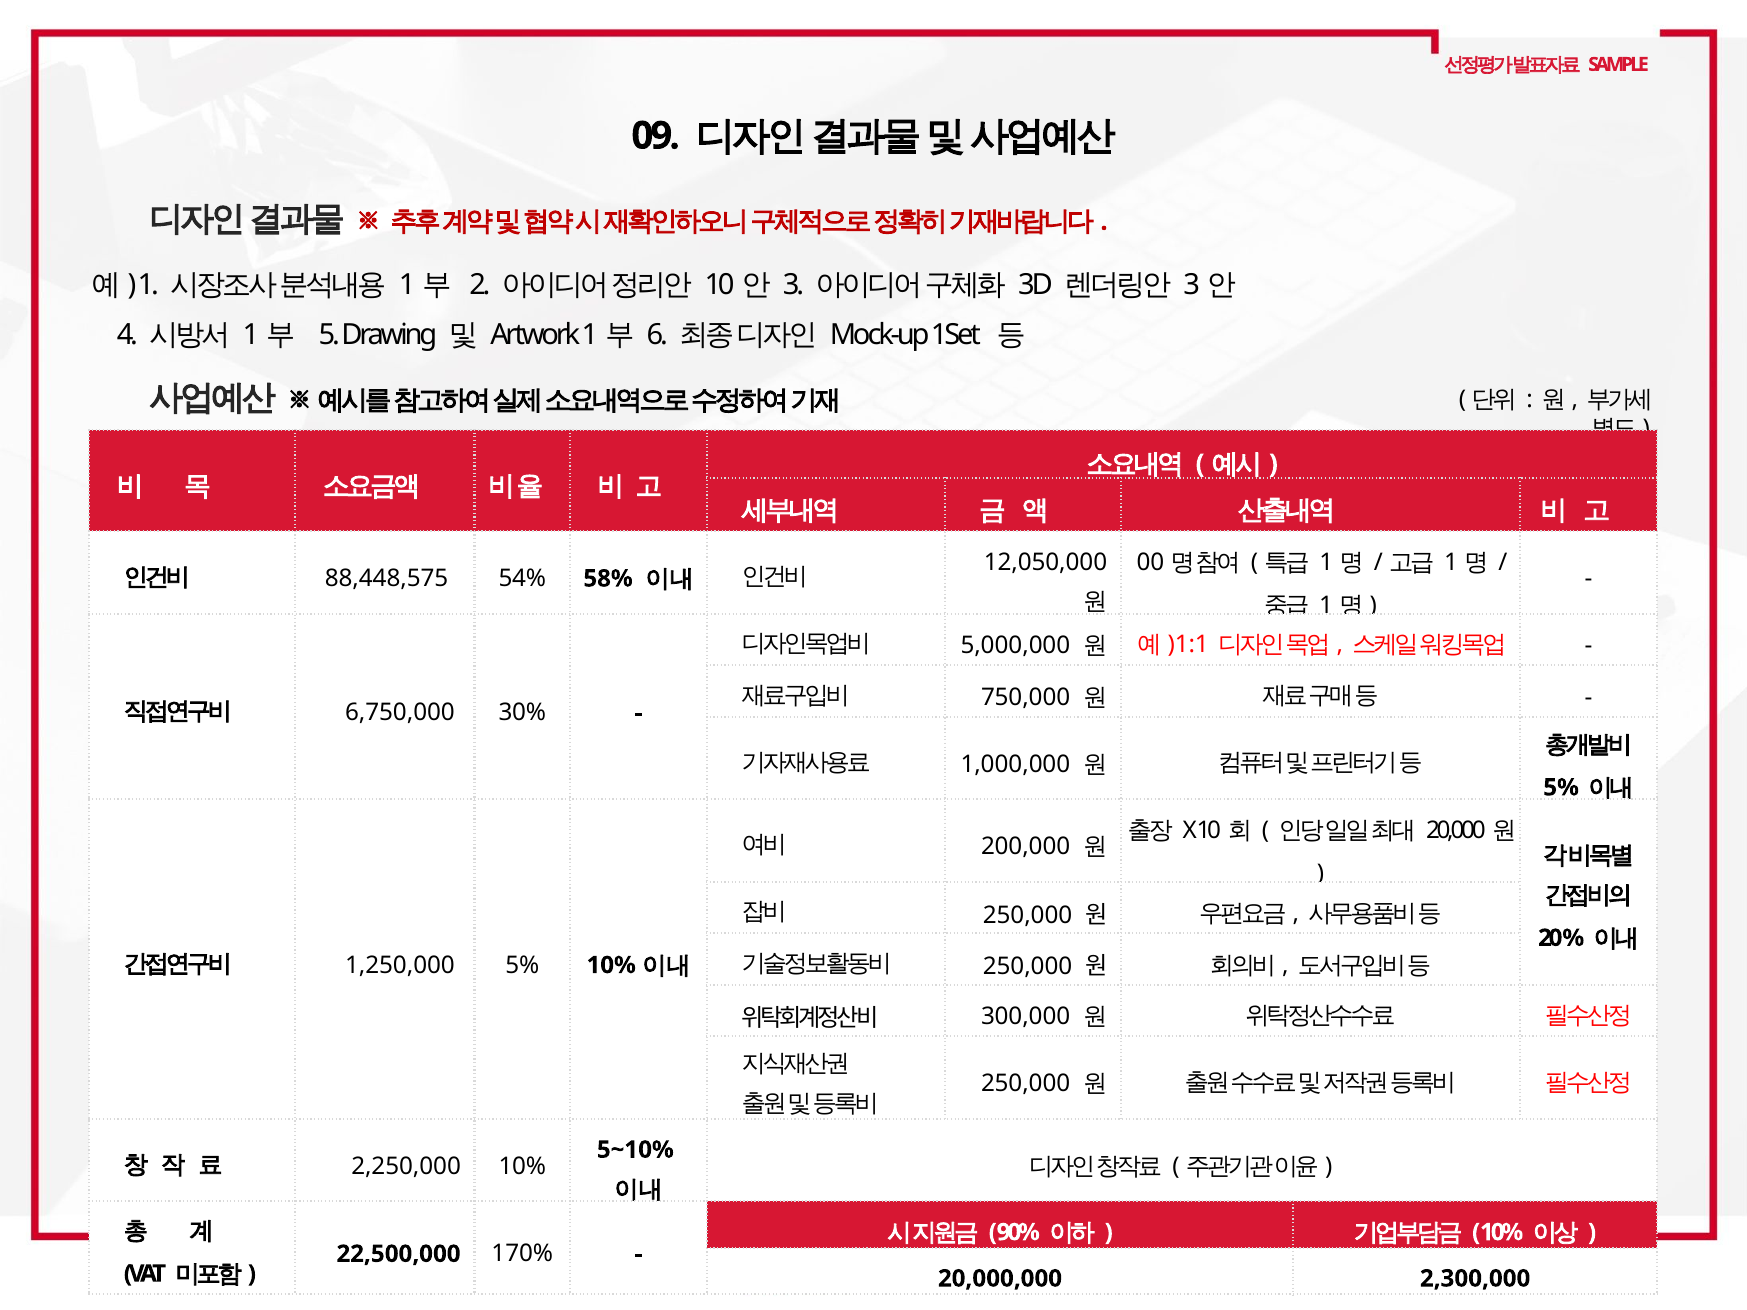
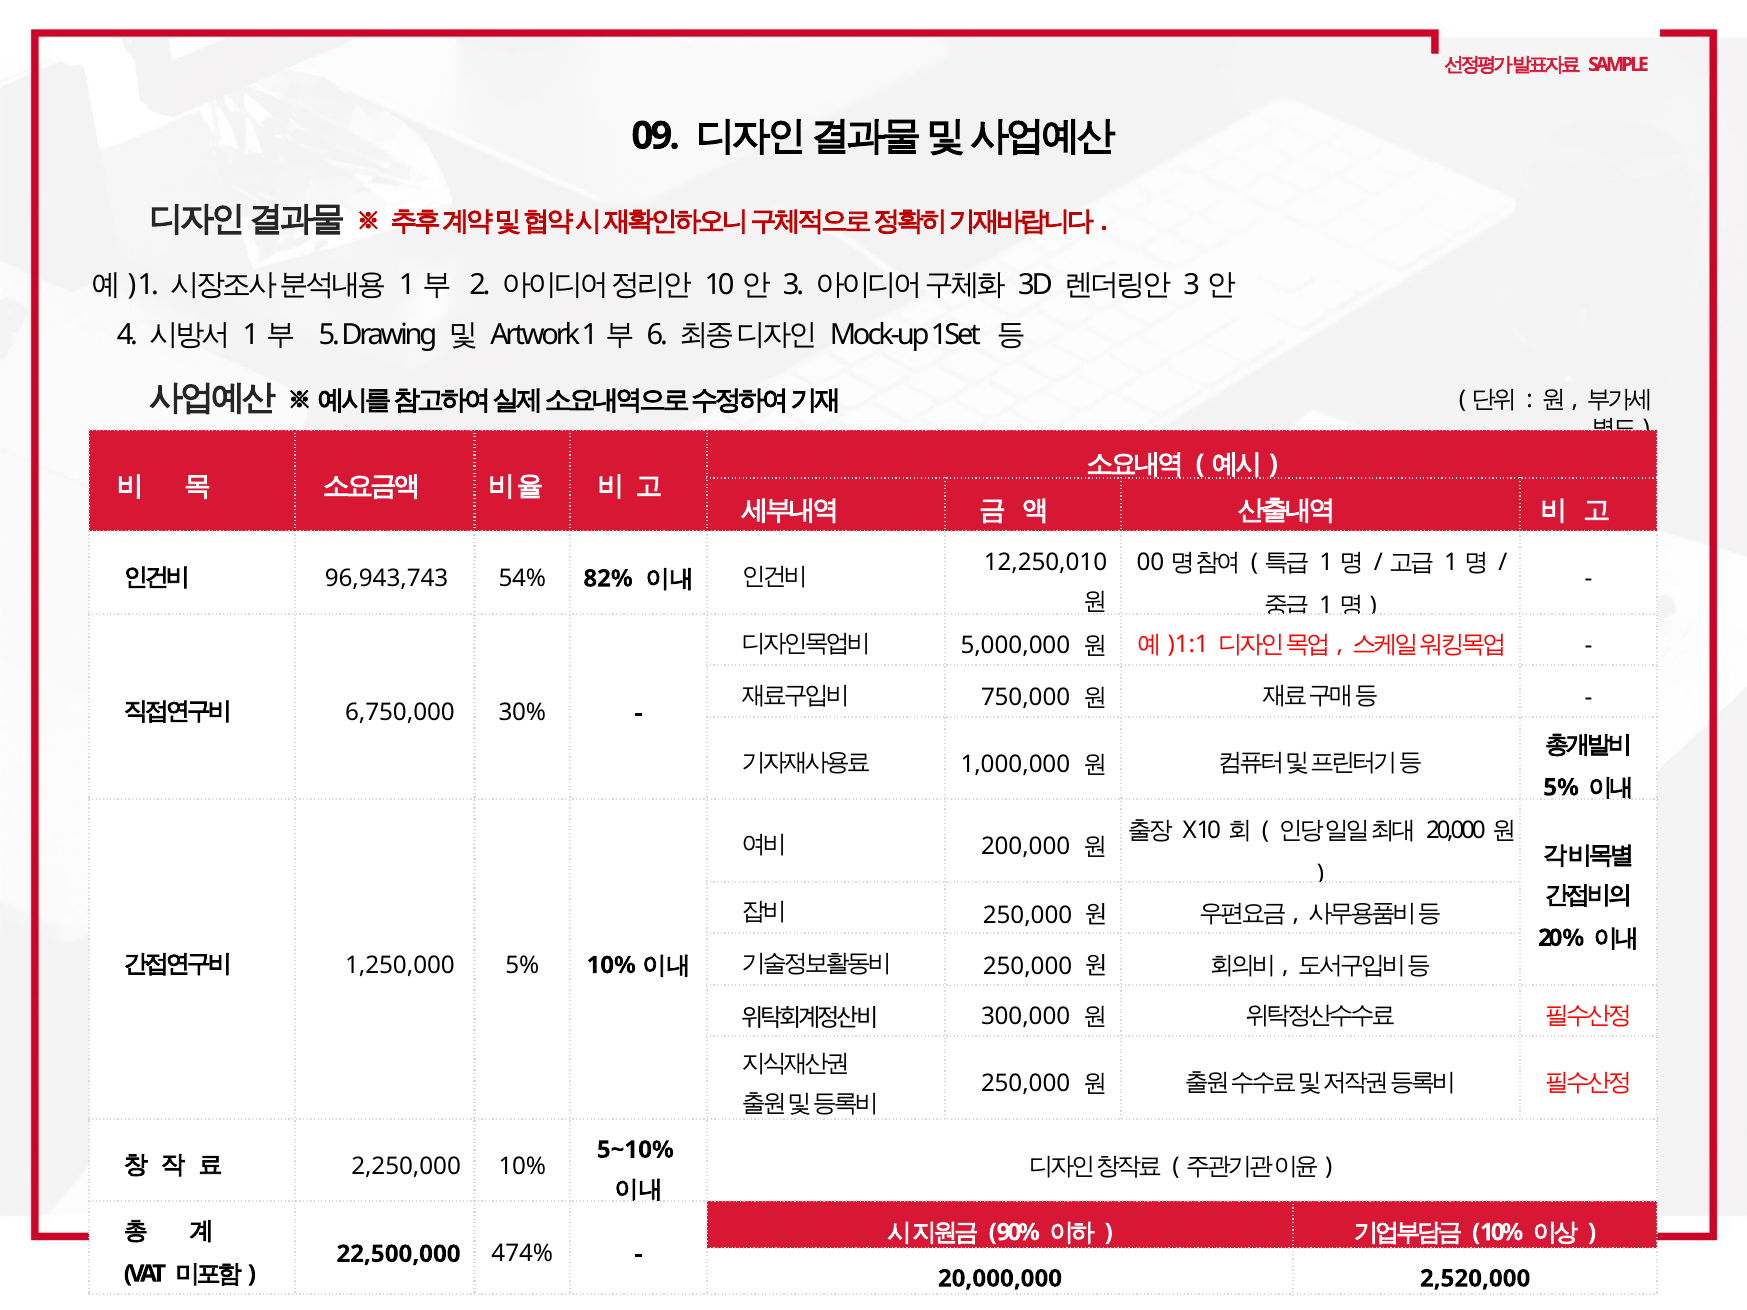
12,050,000: 12,050,000 -> 12,250,010 (1045, 562)
88,448,575: 88,448,575 -> 96,943,743 (387, 579)
58%: 58% -> 82% (608, 579)
170%: 170% -> 474% (522, 1254)
2,300,000: 2,300,000 -> 2,520,000 (1475, 1279)
